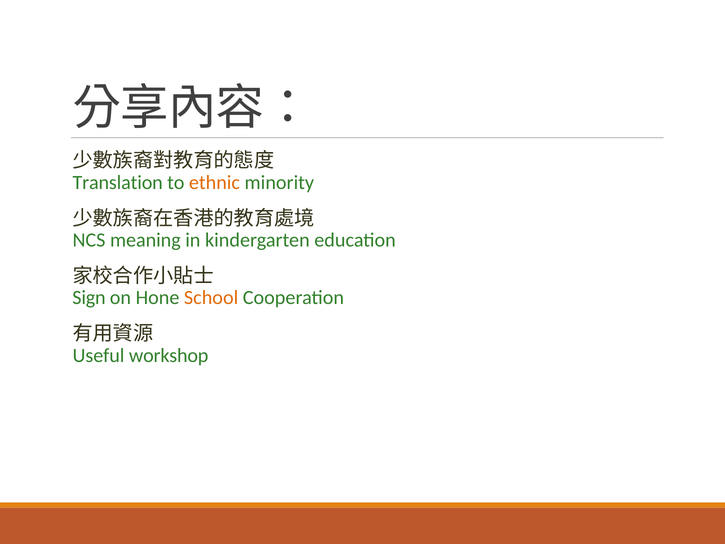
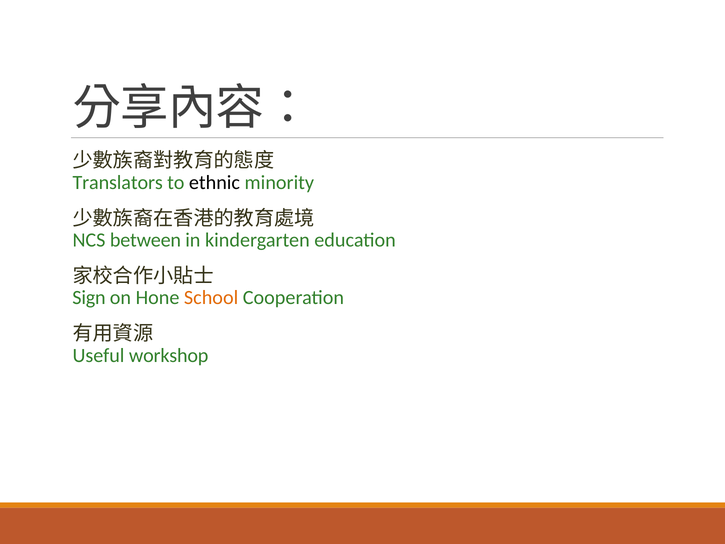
Translation: Translation -> Translators (118, 182)
ethnic colour: orange -> black (214, 182)
meaning: meaning -> between (145, 240)
